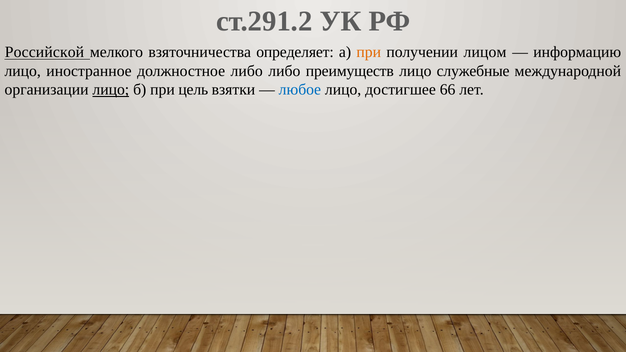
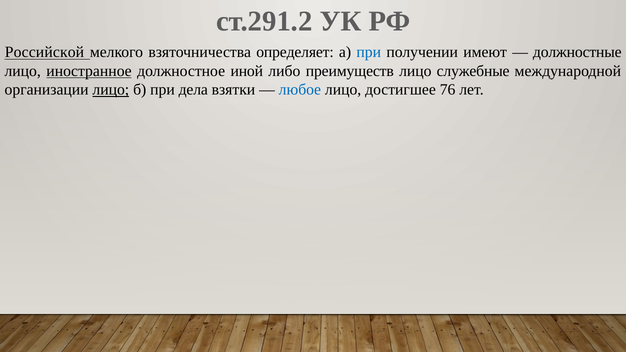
при colour: orange -> blue (369, 52)
лицом: лицом -> имеют (485, 52)
информацию: информацию -> должностные (577, 52)
иностранное underline: none -> present (89, 71)
должностное либо: либо -> иной (247, 71)
цель: цель -> дела (193, 90)
66: 66 -> 76 (448, 90)
